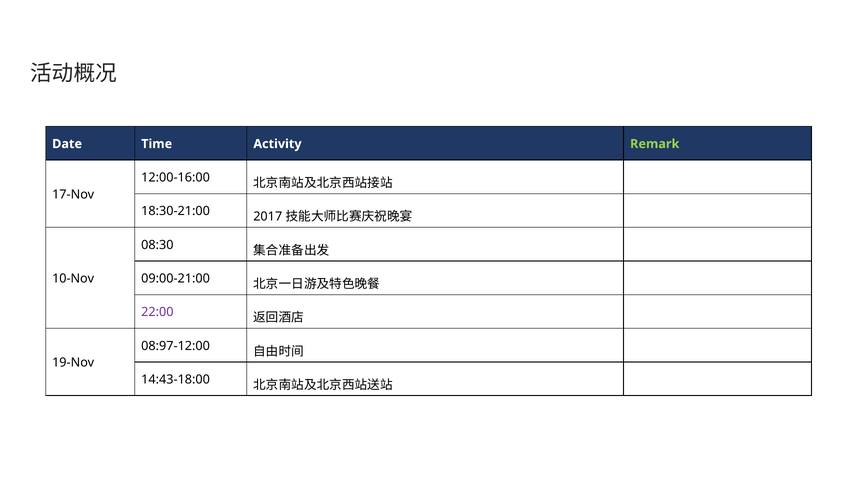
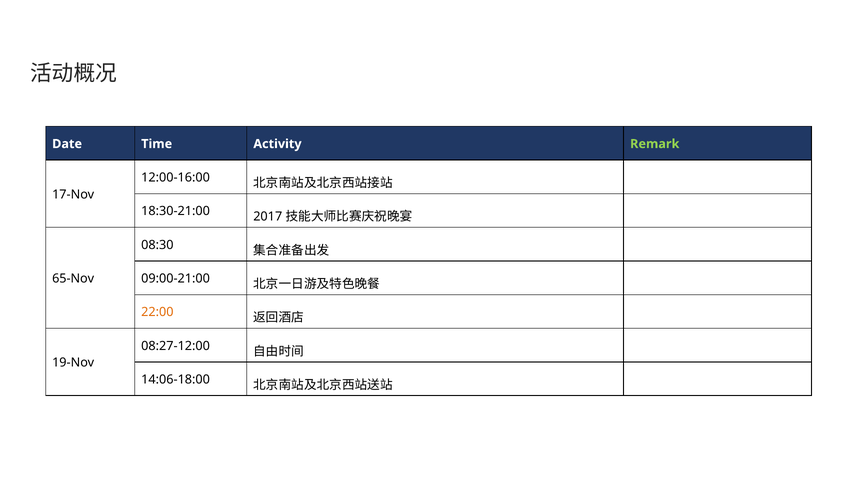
10-Nov: 10-Nov -> 65-Nov (73, 278)
22:00 colour: purple -> orange (157, 312)
08:97-12:00: 08:97-12:00 -> 08:27-12:00 (176, 346)
14:43-18:00: 14:43-18:00 -> 14:06-18:00 (176, 379)
